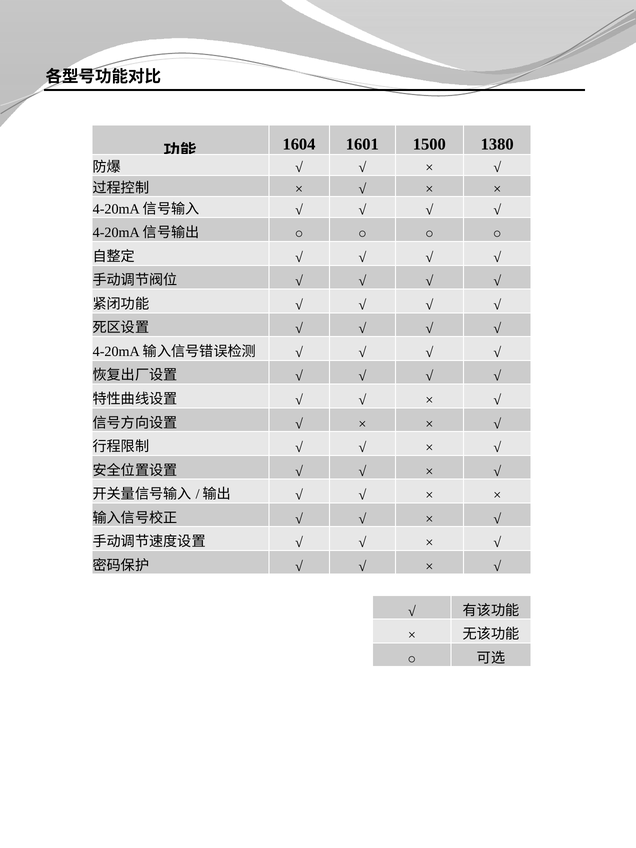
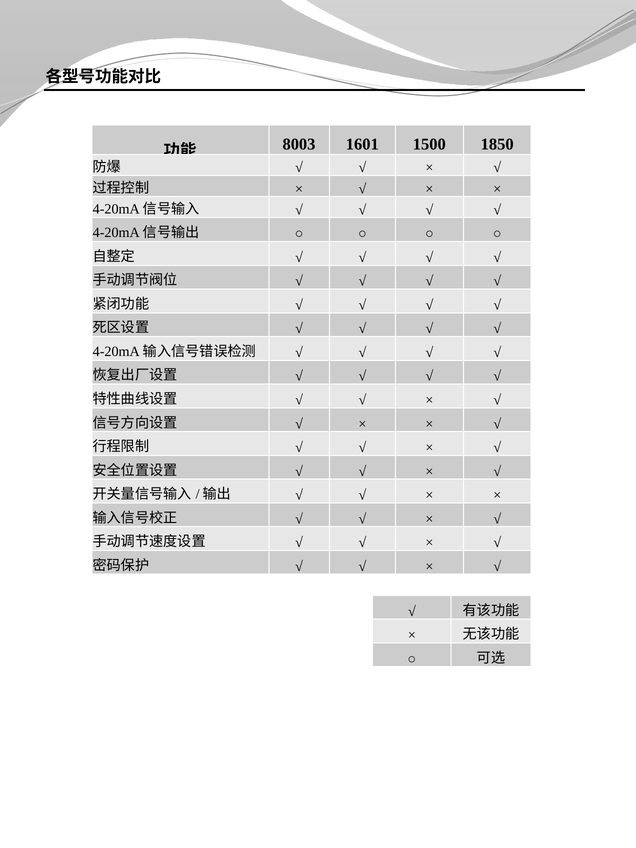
1604: 1604 -> 8003 (299, 144)
1380: 1380 -> 1850 (497, 144)
